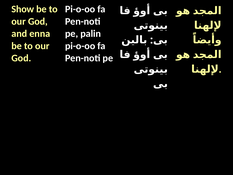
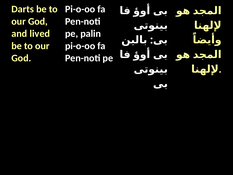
Show: Show -> Darts (23, 9)
enna: enna -> lived (40, 34)
